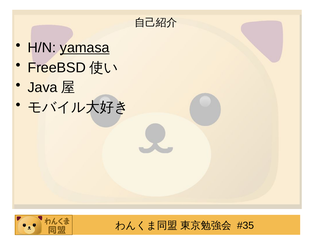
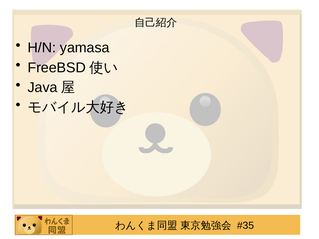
yamasa underline: present -> none (85, 48)
